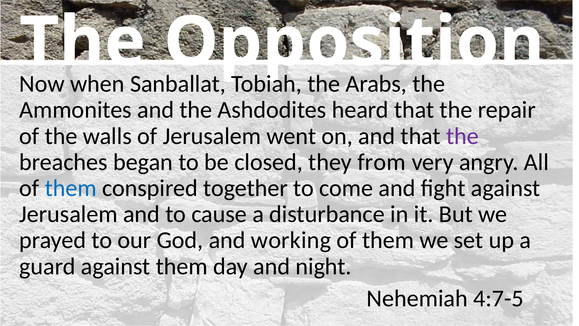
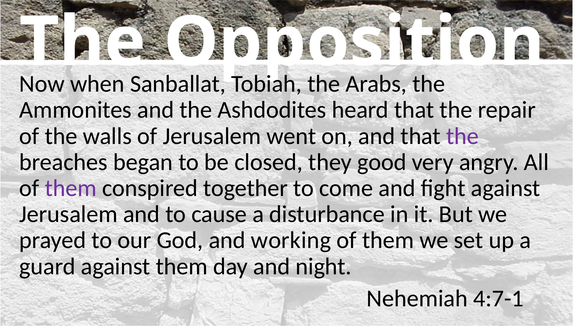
from: from -> good (382, 162)
them colour: blue -> purple (71, 188)
4:7-5: 4:7-5 -> 4:7-1 (498, 298)
